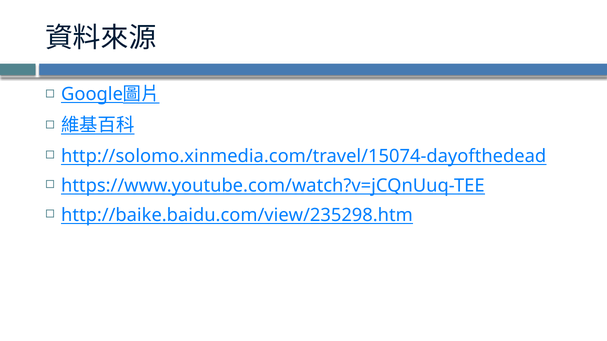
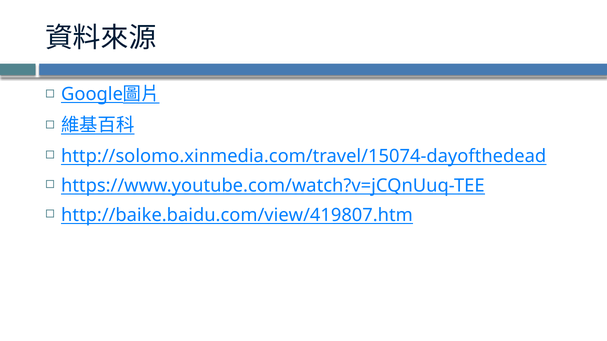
http://baike.baidu.com/view/235298.htm: http://baike.baidu.com/view/235298.htm -> http://baike.baidu.com/view/419807.htm (237, 215)
